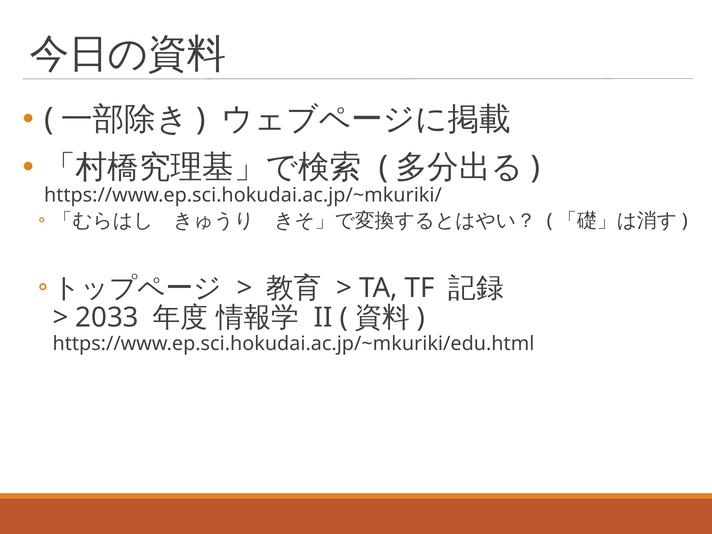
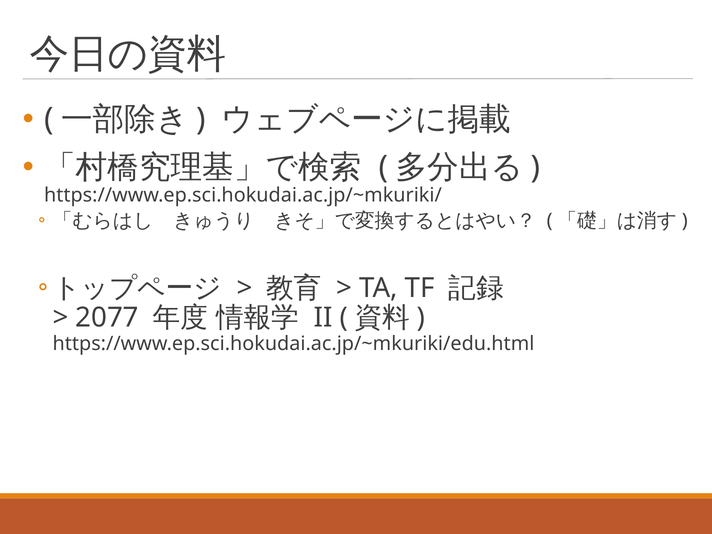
2033: 2033 -> 2077 (107, 318)
